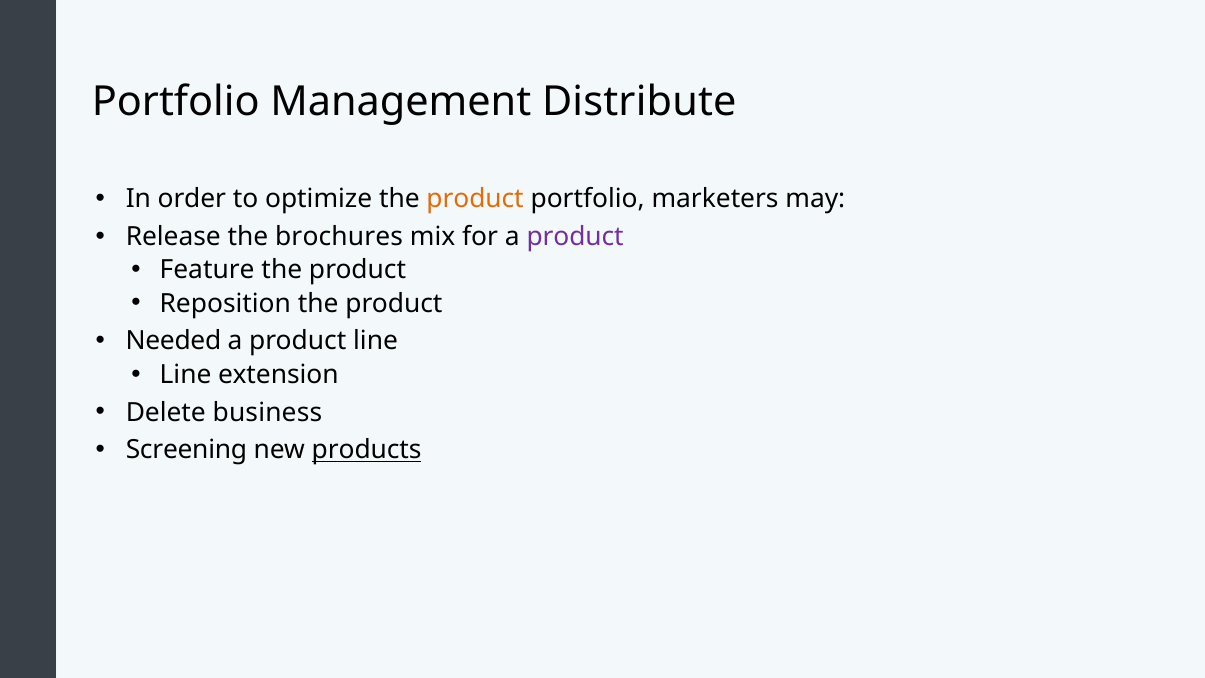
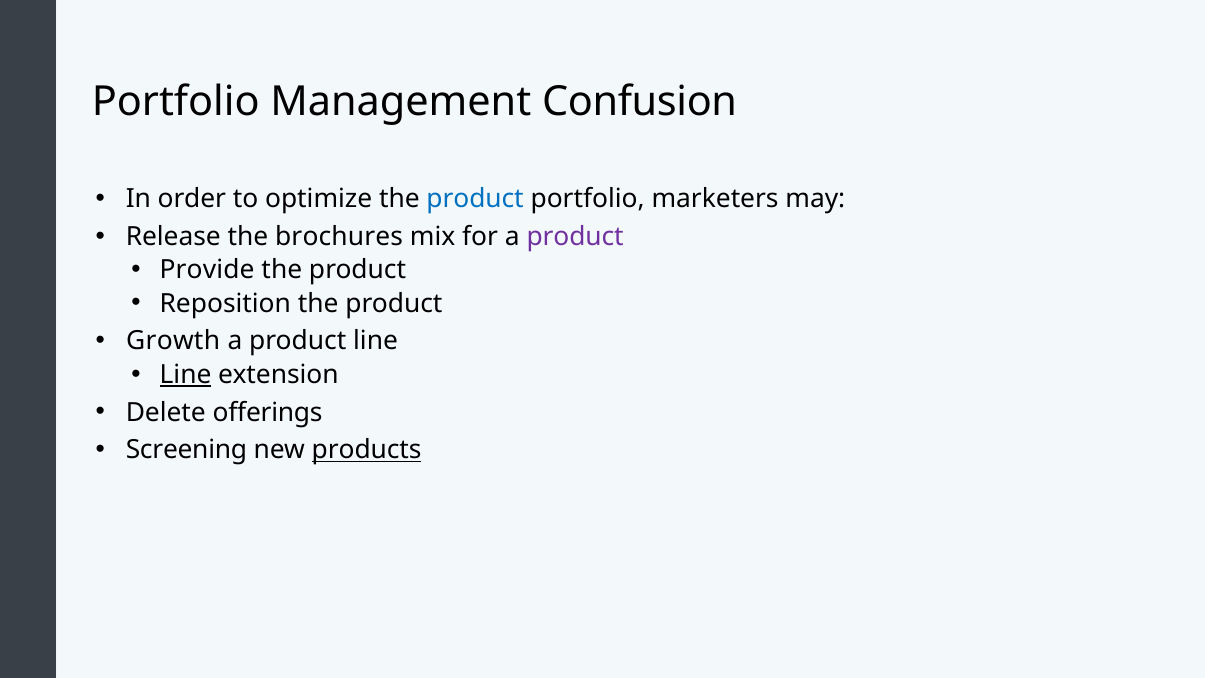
Distribute: Distribute -> Confusion (640, 101)
product colour: orange -> blue (475, 199)
Feature: Feature -> Provide (207, 270)
Needed: Needed -> Growth (173, 341)
Line underline: none -> present (186, 374)
business: business -> offerings (268, 412)
